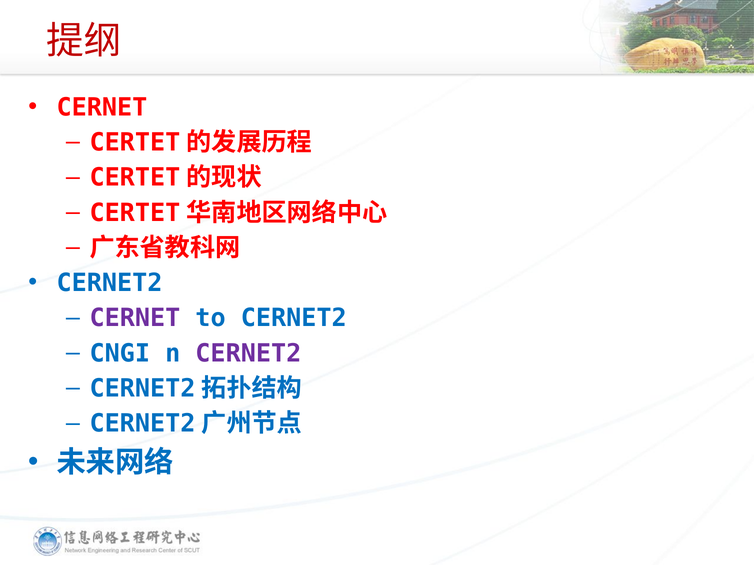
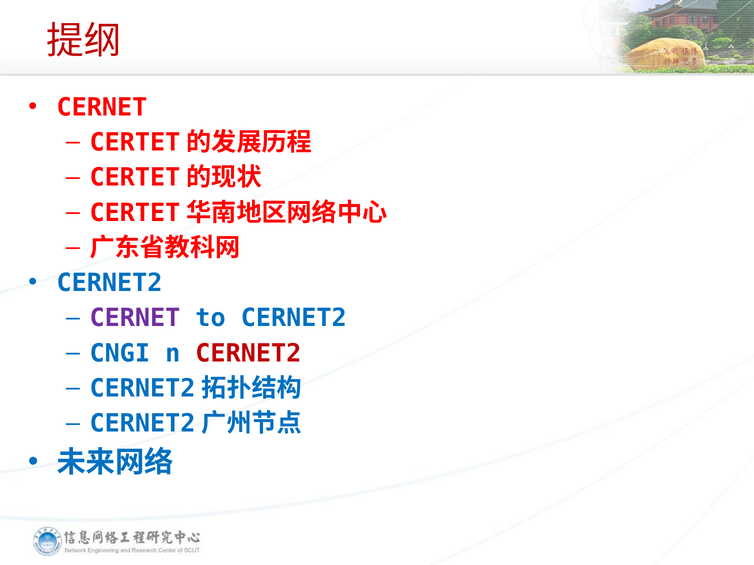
CERNET2 colour: purple -> red (248, 354)
